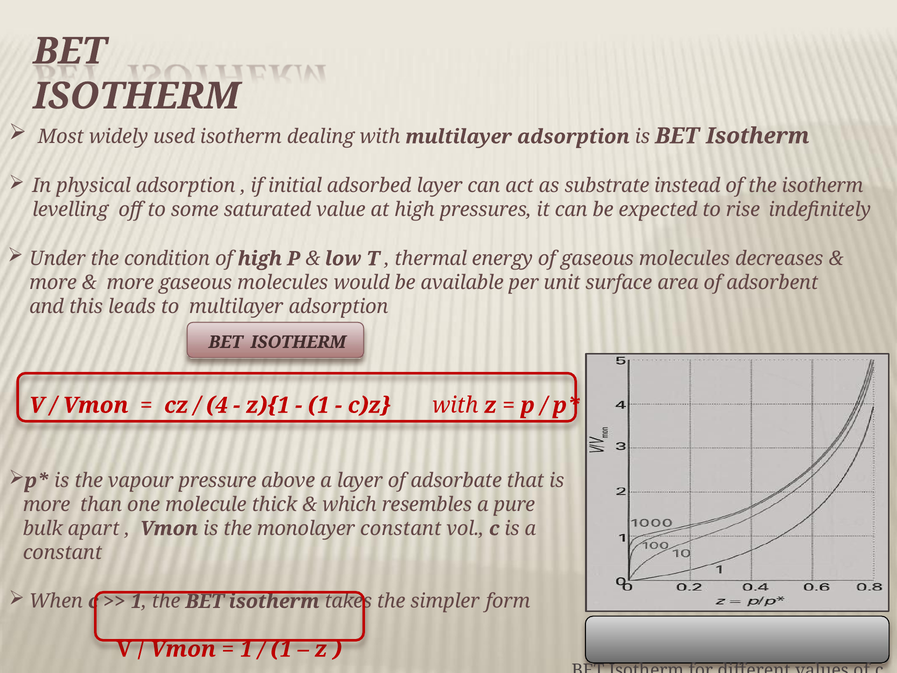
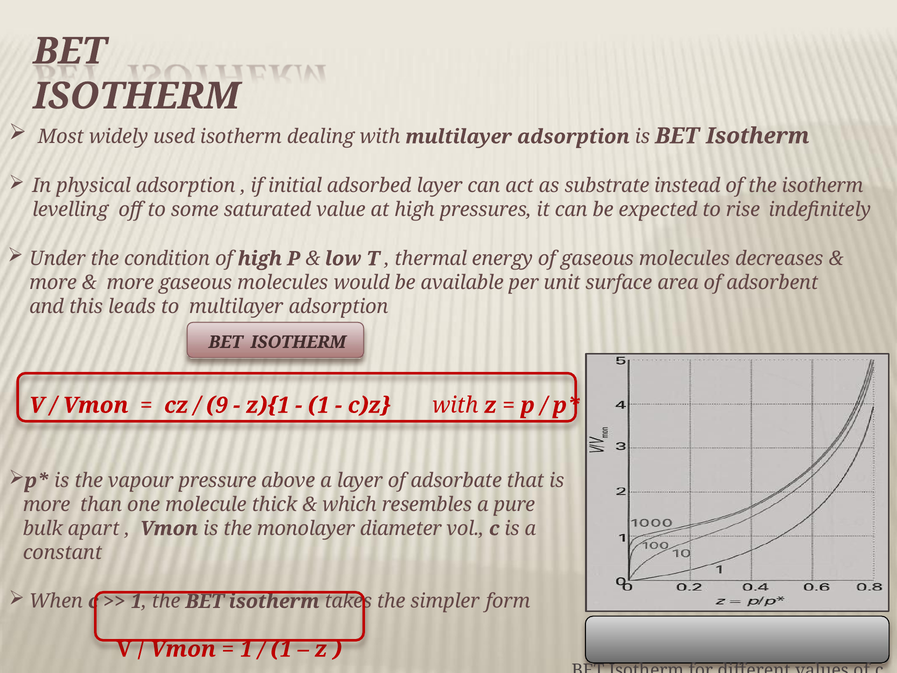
4: 4 -> 9 (217, 405)
monolayer constant: constant -> diameter (401, 528)
